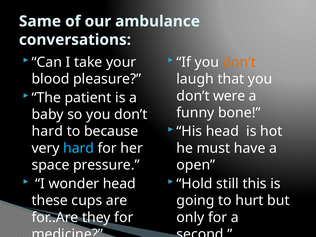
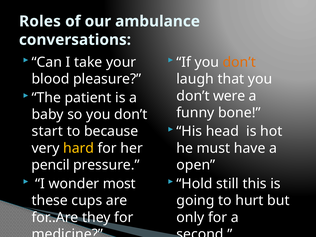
Same: Same -> Roles (40, 21)
hard: hard -> start (47, 131)
hard colour: light blue -> yellow (79, 148)
space: space -> pencil (51, 165)
wonder head: head -> most (119, 184)
